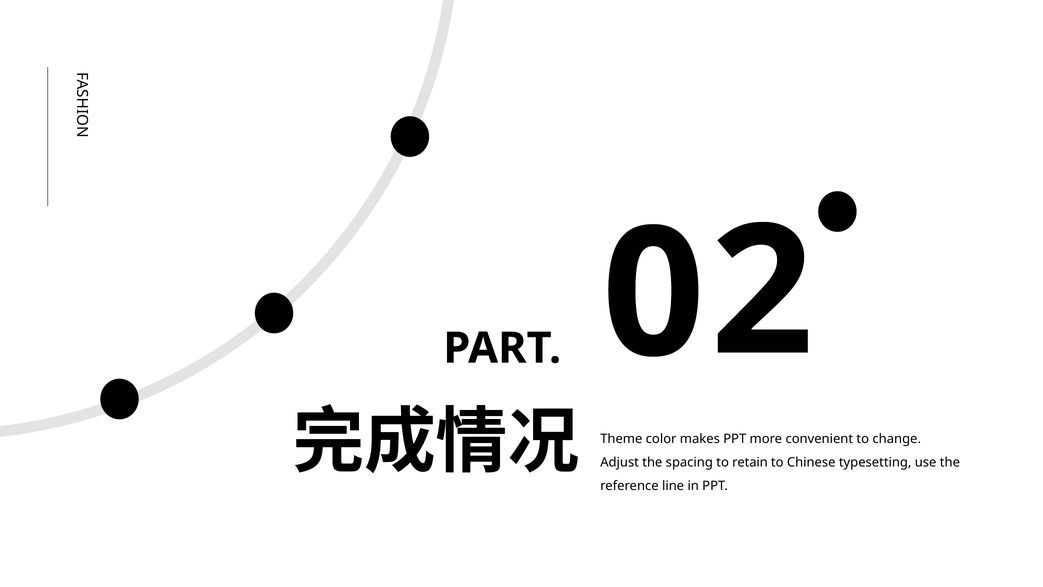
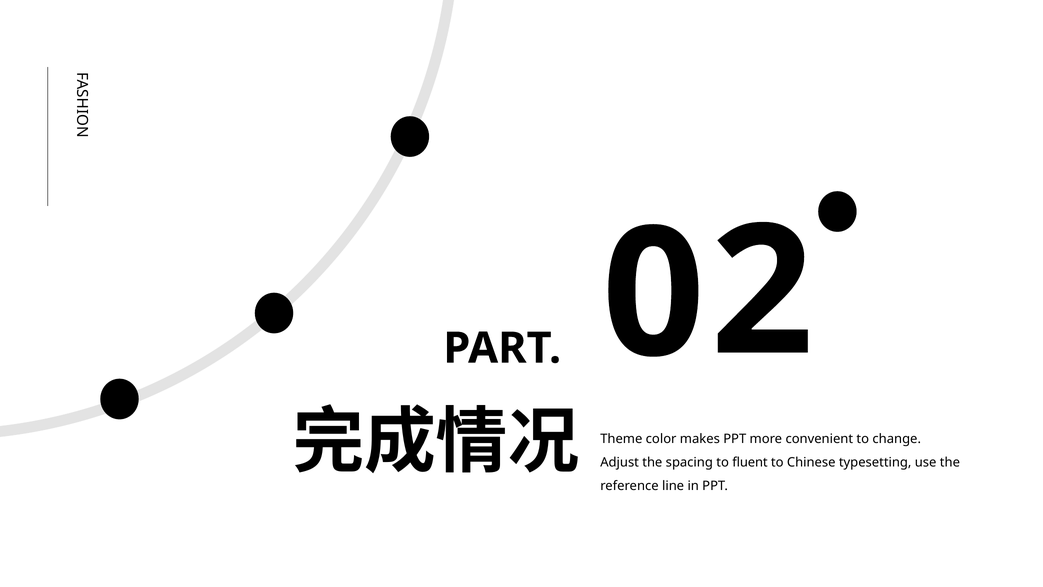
retain: retain -> fluent (750, 462)
